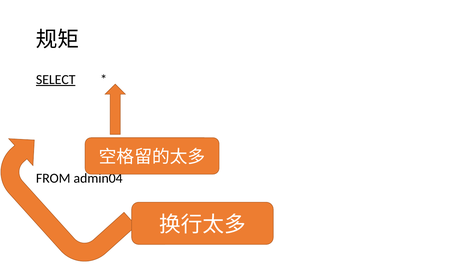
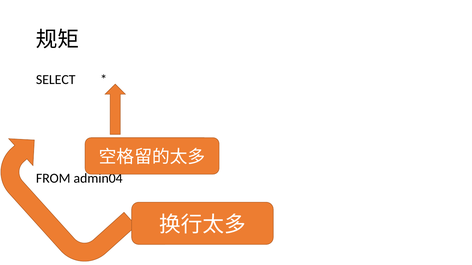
SELECT underline: present -> none (56, 80)
